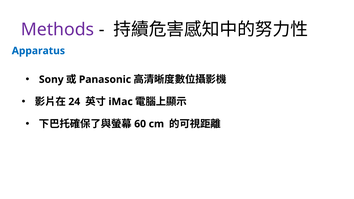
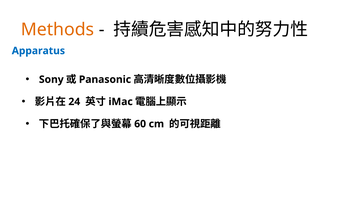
Methods colour: purple -> orange (58, 29)
